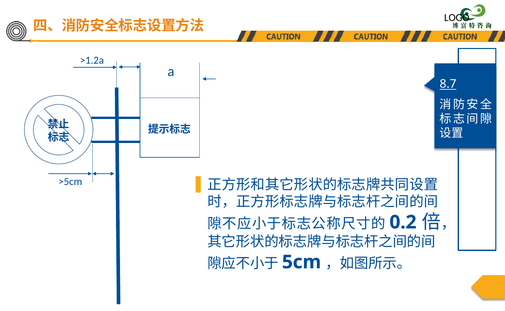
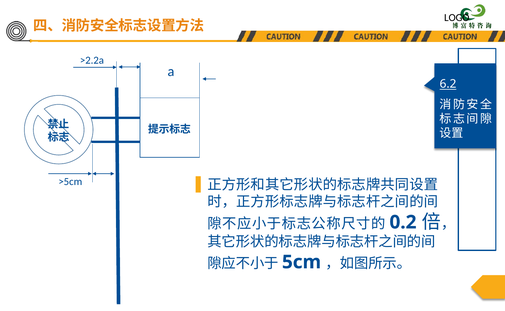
>1.2a: >1.2a -> >2.2a (92, 61)
8.7: 8.7 -> 6.2 (448, 84)
